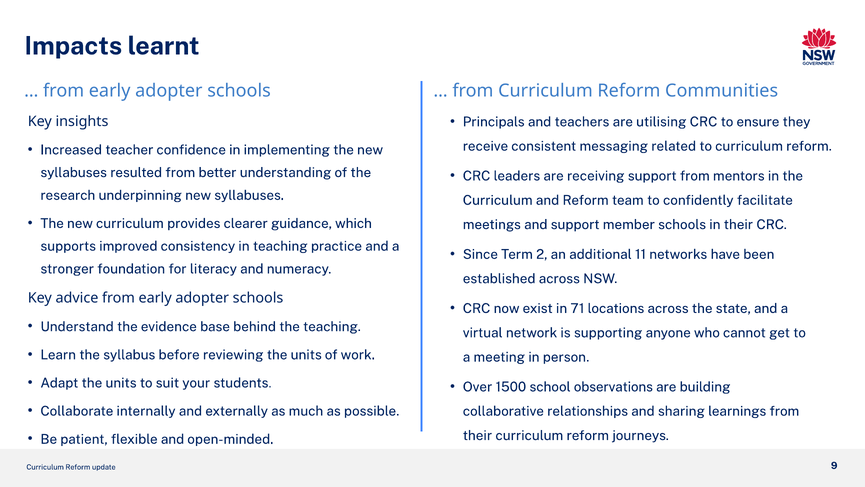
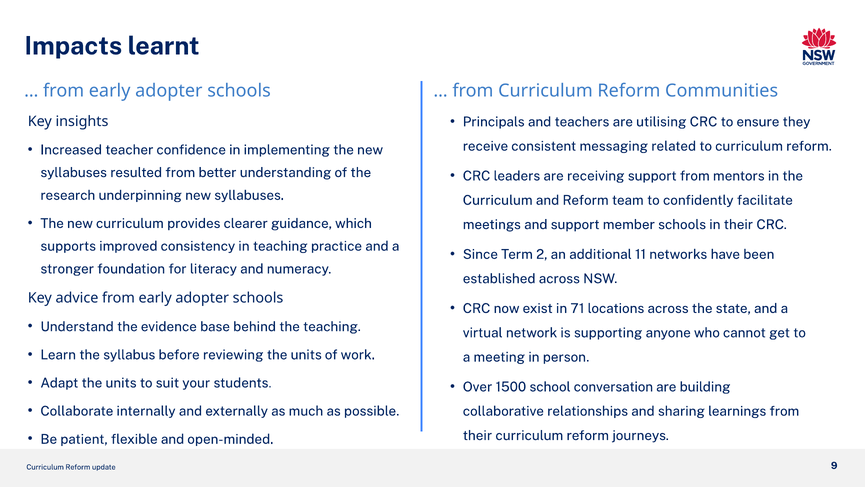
observations: observations -> conversation (613, 387)
